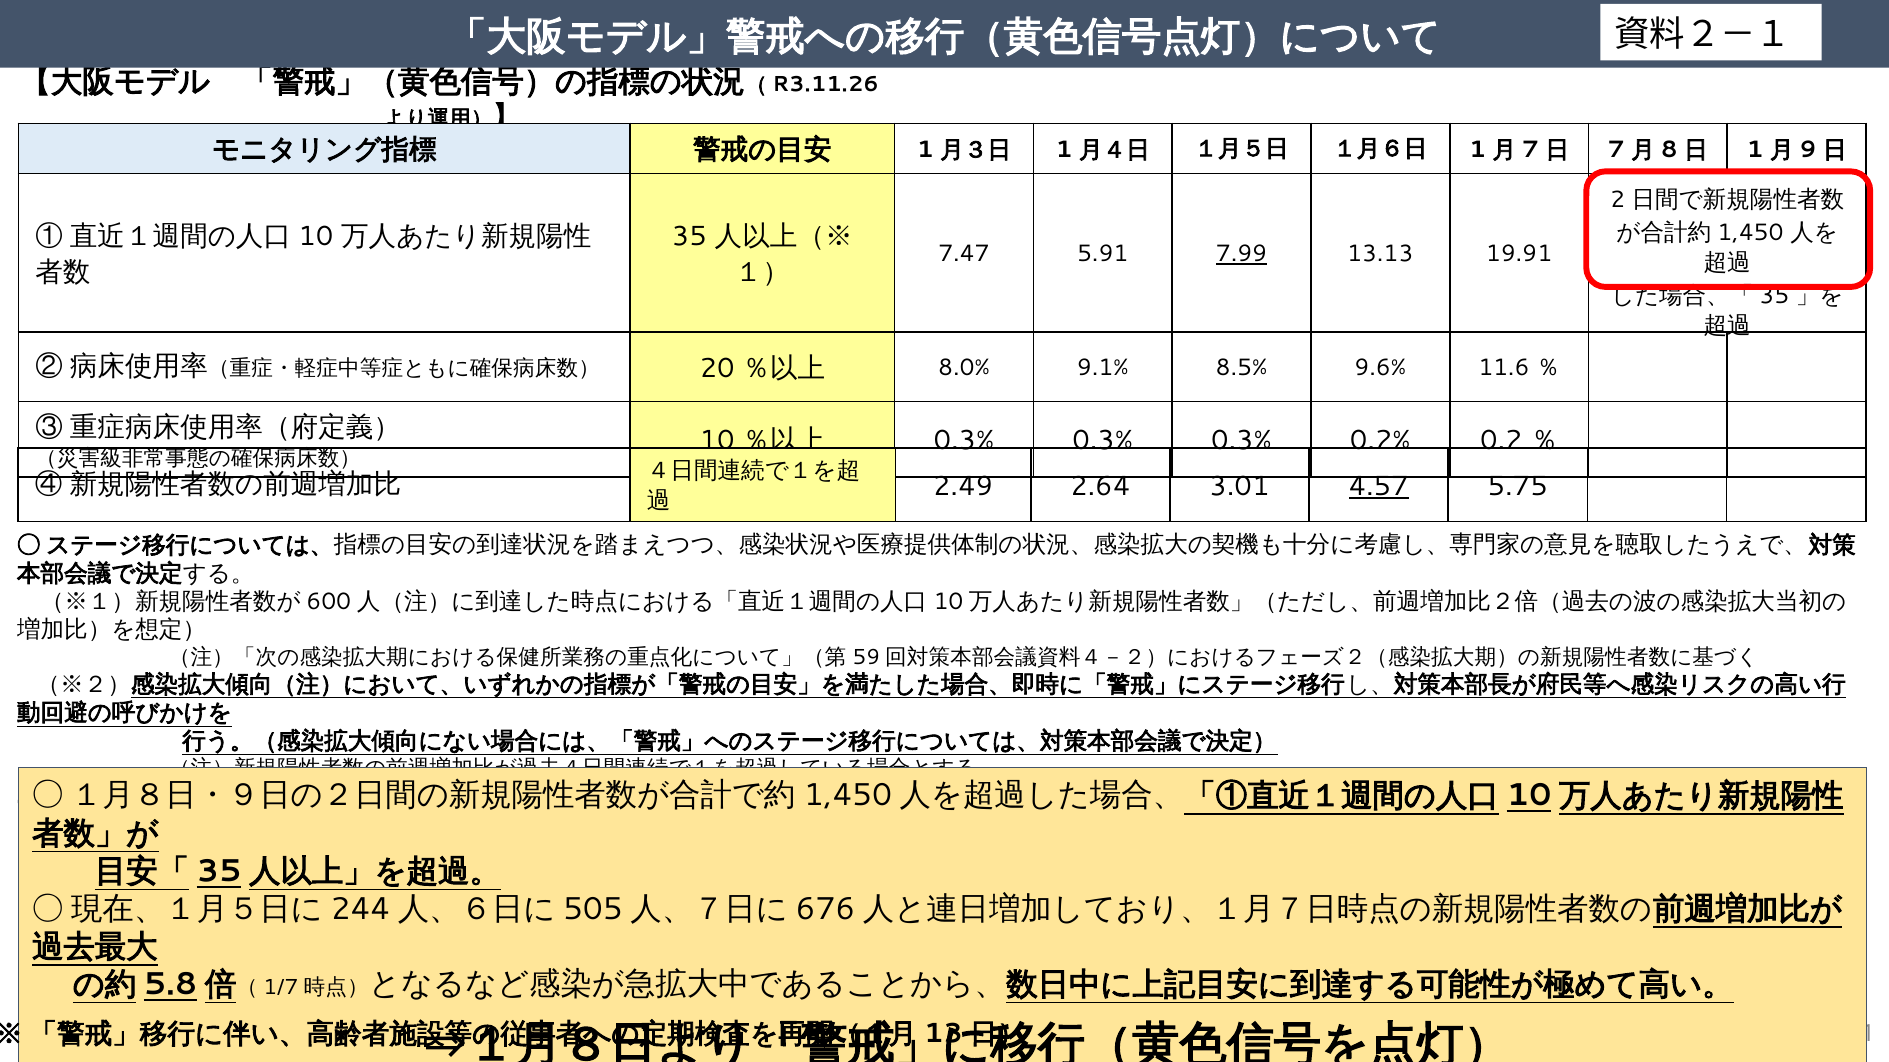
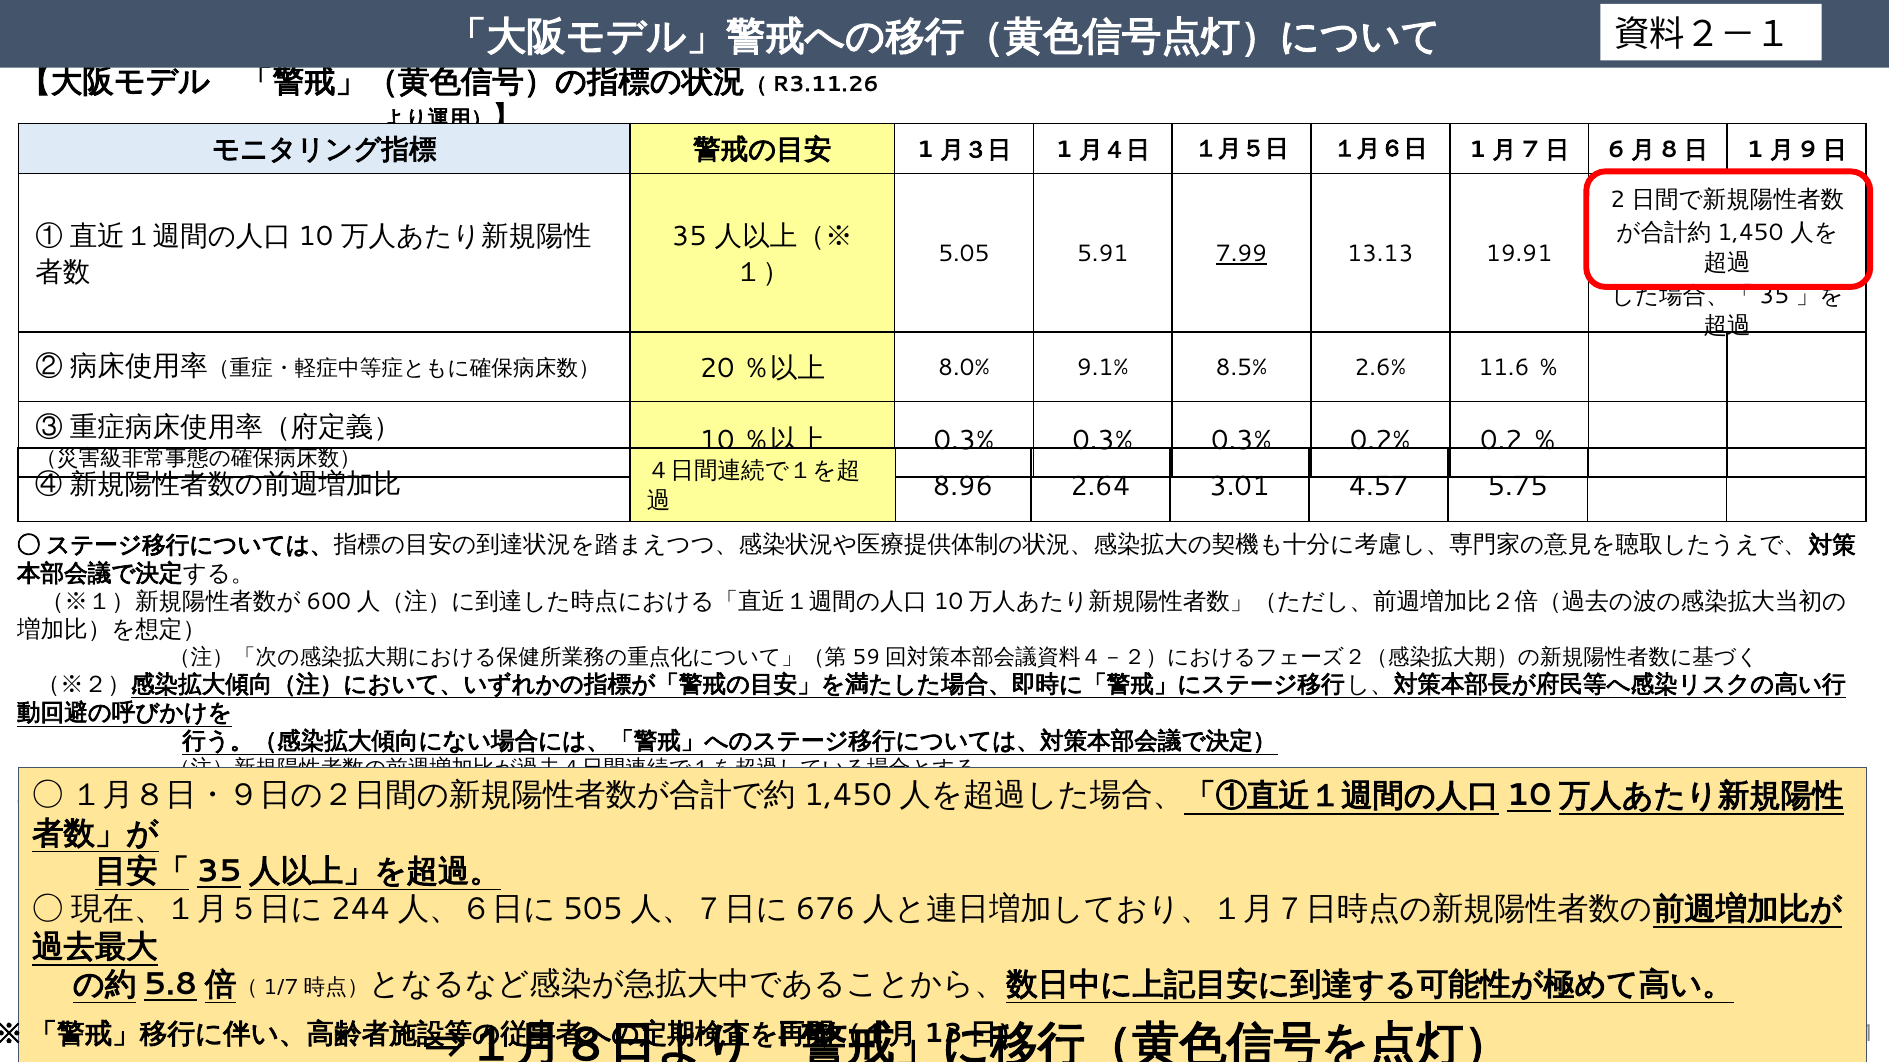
7: 7 -> 6 (1616, 150)
7.47: 7.47 -> 5.05 (964, 254)
9.6%: 9.6% -> 2.6% (1380, 368)
2.49: 2.49 -> 8.96 (963, 487)
4.57 underline: present -> none (1379, 487)
